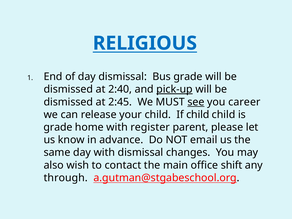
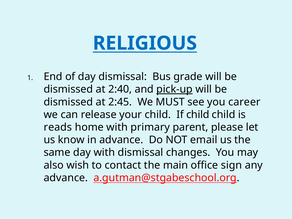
see underline: present -> none (196, 102)
grade: grade -> reads (58, 127)
register: register -> primary (150, 127)
shift: shift -> sign (232, 165)
through: through -> advance (66, 178)
